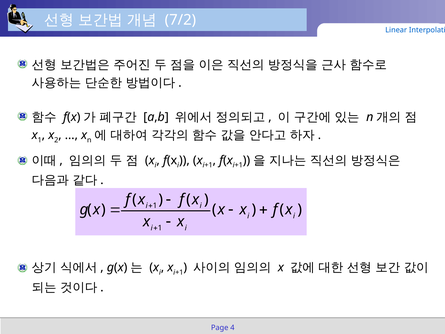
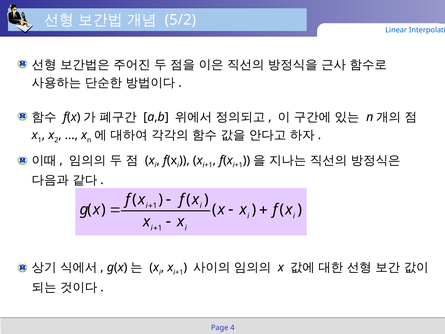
7/2: 7/2 -> 5/2 (180, 20)
